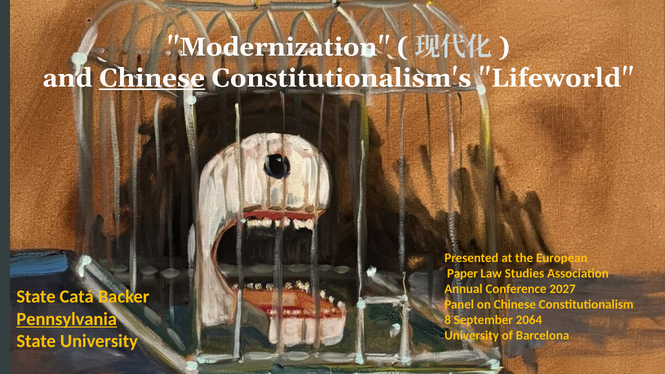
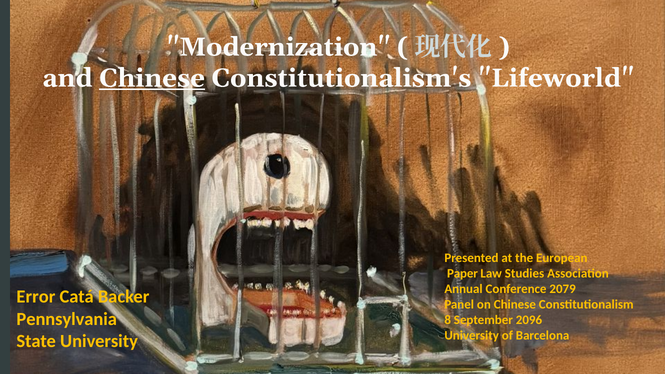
2027: 2027 -> 2079 (563, 289)
State: State -> Error (36, 297)
Pennsylvania underline: present -> none (67, 319)
2064: 2064 -> 2096 (529, 320)
